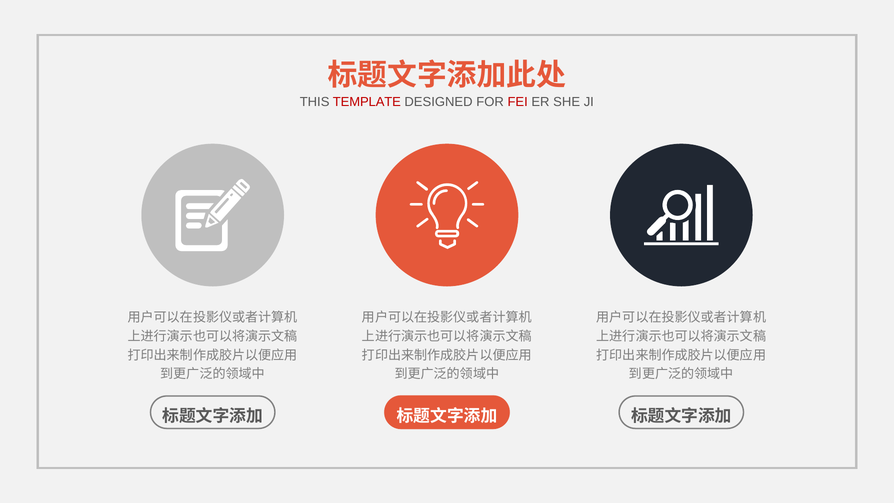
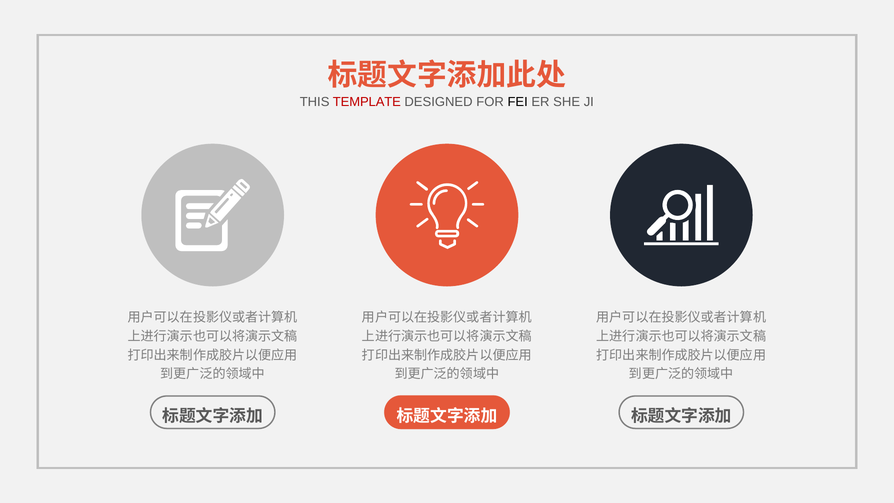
FEI colour: red -> black (518, 102)
